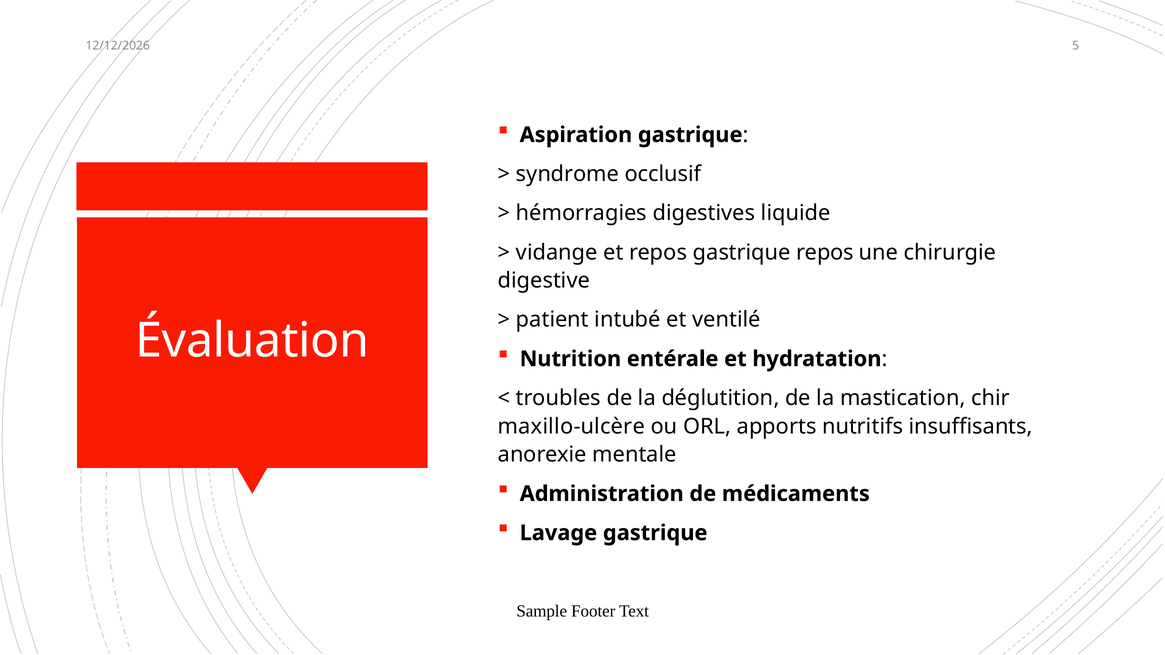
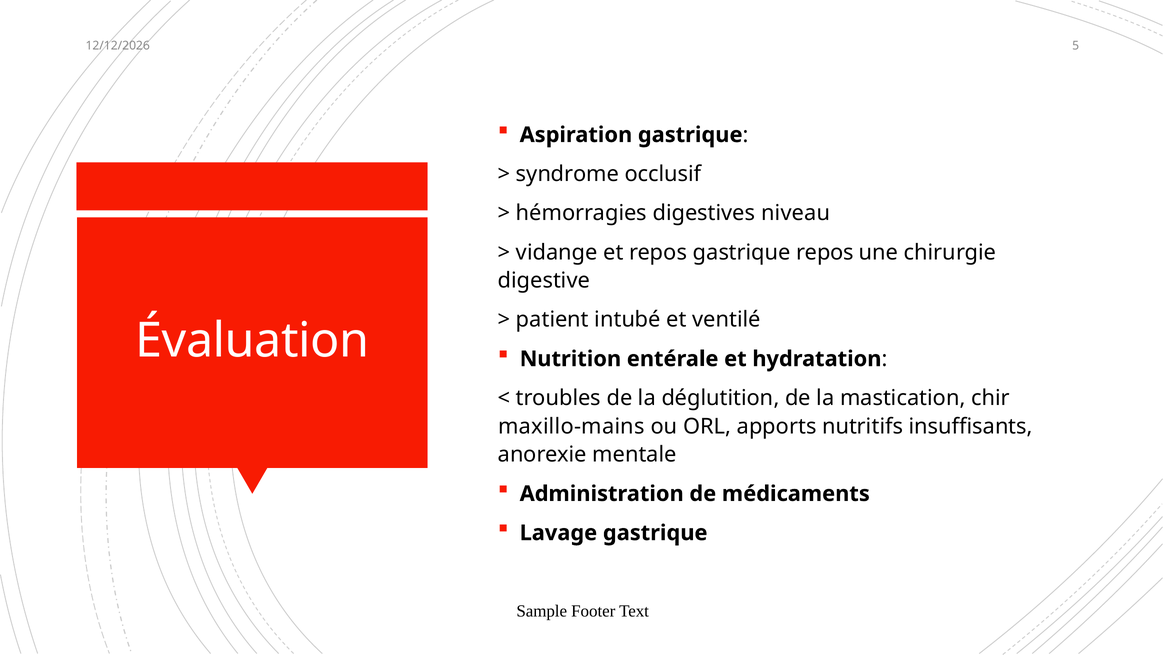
liquide: liquide -> niveau (796, 213)
maxillo-ulcère: maxillo-ulcère -> maxillo-mains (571, 427)
